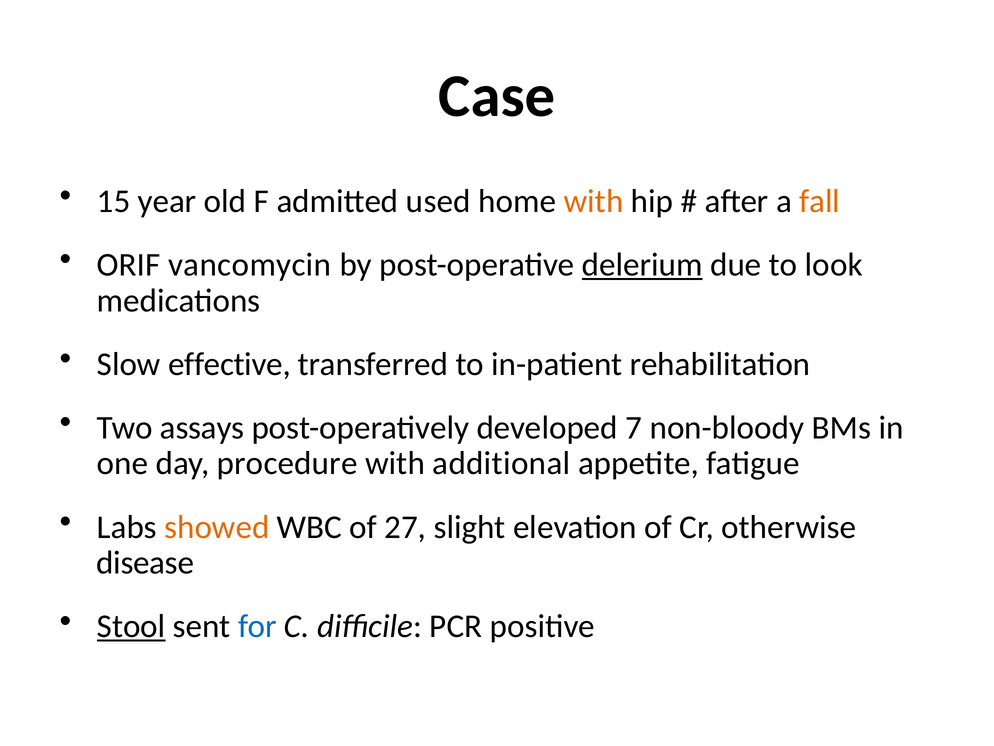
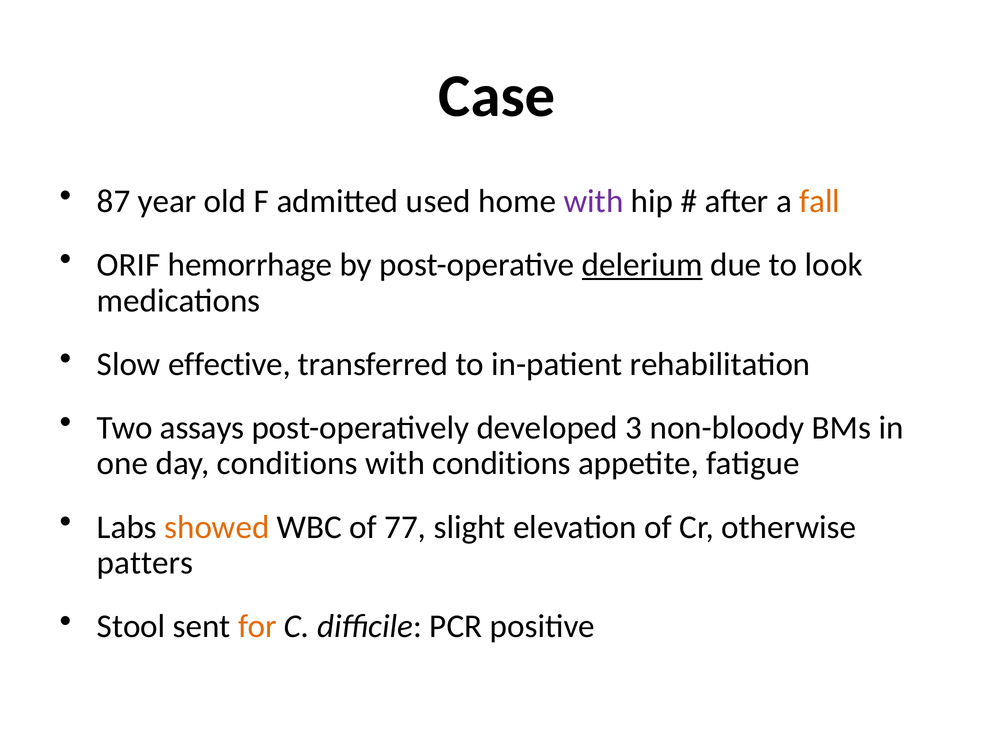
15: 15 -> 87 (114, 201)
with colour: orange -> purple (594, 201)
vancomycin: vancomycin -> hemorrhage (250, 265)
7: 7 -> 3 (634, 427)
day procedure: procedure -> conditions (287, 463)
with additional: additional -> conditions (502, 463)
27: 27 -> 77 (405, 527)
disease: disease -> patters (145, 562)
Stool underline: present -> none (131, 626)
for colour: blue -> orange (257, 626)
